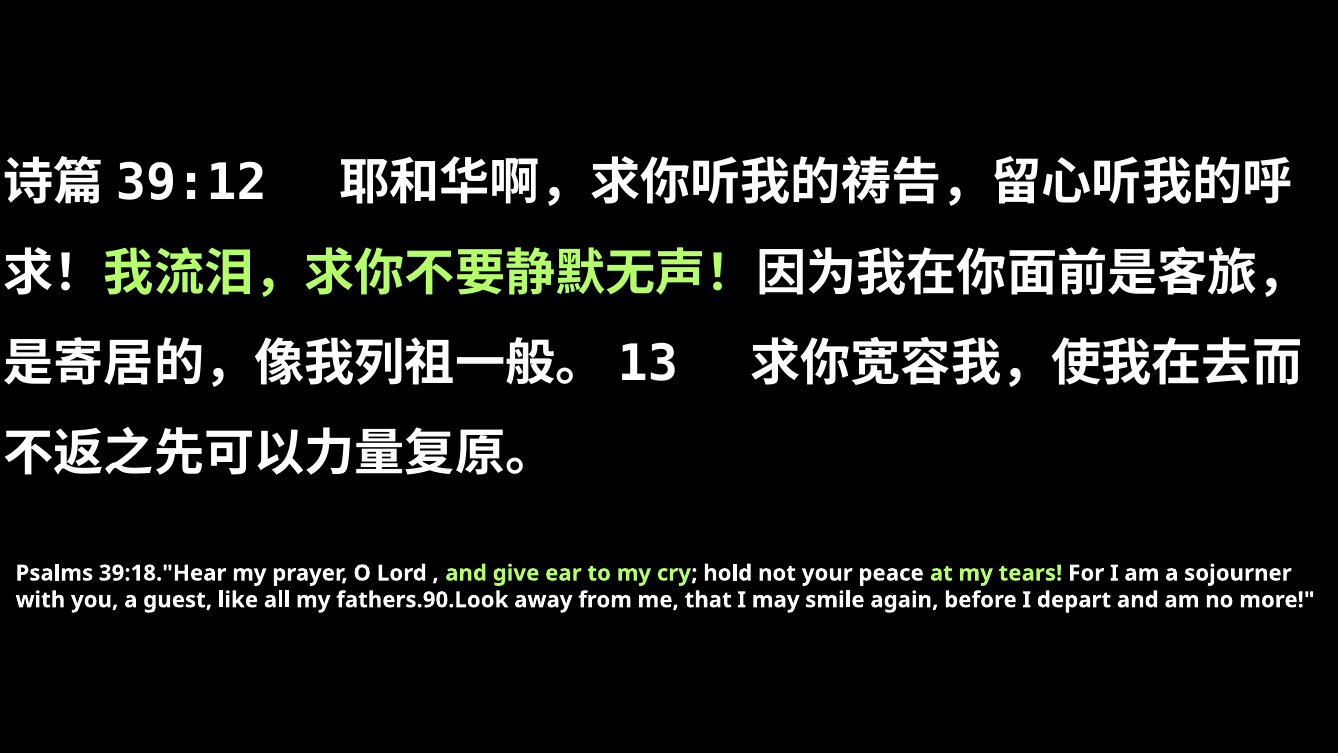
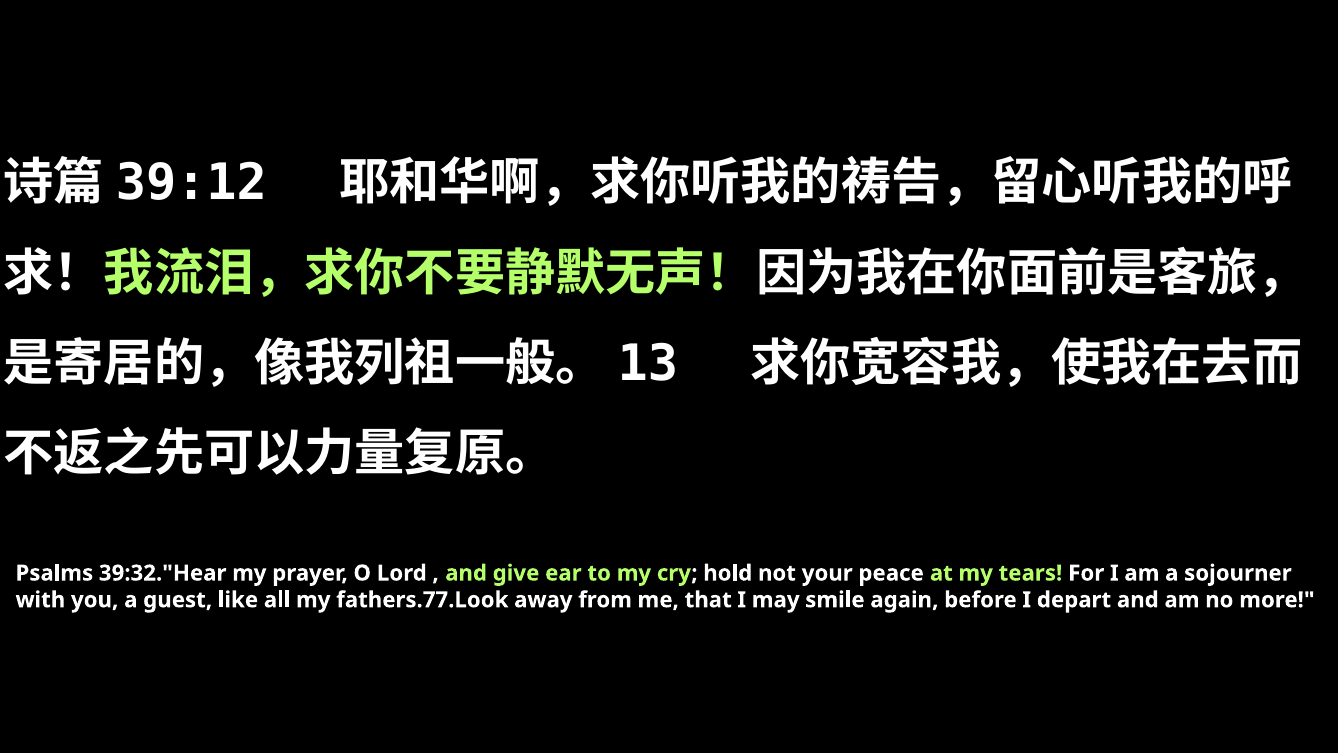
39:18."Hear: 39:18."Hear -> 39:32."Hear (163, 573)
fathers.90.Look: fathers.90.Look -> fathers.77.Look (422, 600)
